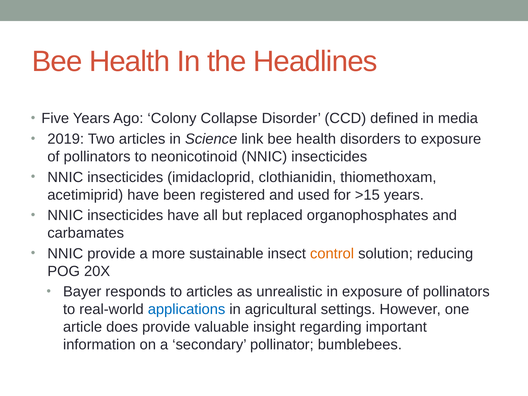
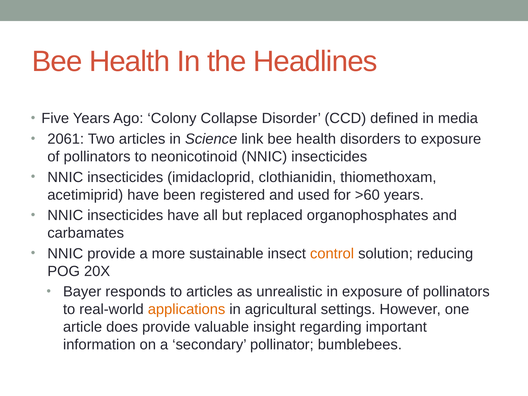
2019: 2019 -> 2061 (66, 139)
>15: >15 -> >60 (367, 195)
applications colour: blue -> orange (187, 309)
